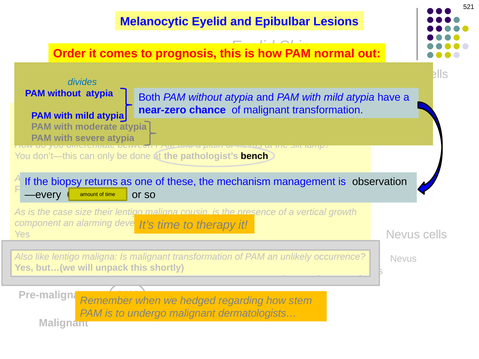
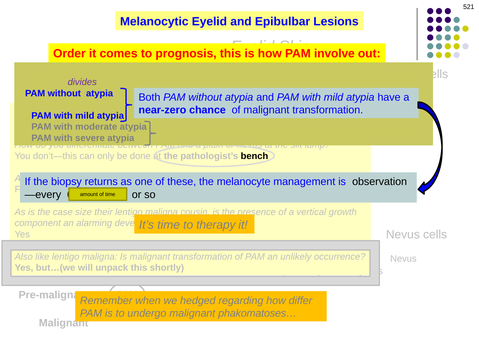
normal: normal -> involve (334, 54)
divides colour: blue -> purple (82, 82)
mechanism: mechanism -> melanocyte (244, 182)
stem: stem -> differ (300, 301)
dermatologists…: dermatologists… -> phakomatoses… (257, 314)
